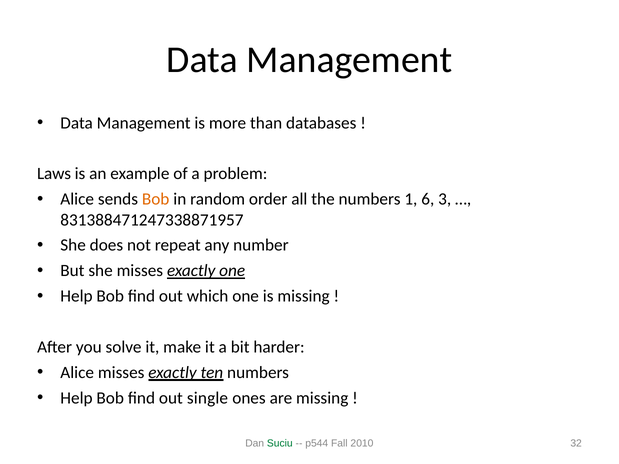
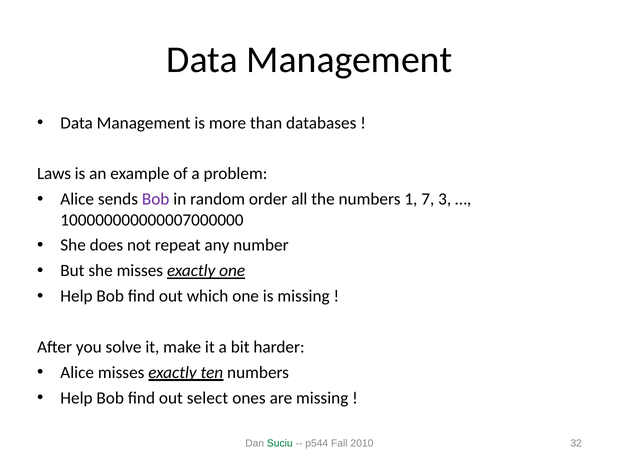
Bob colour: orange -> purple (156, 199)
6: 6 -> 7 (428, 199)
831388471247338871957: 831388471247338871957 -> 100000000000007000000 (152, 220)
single: single -> select (207, 398)
